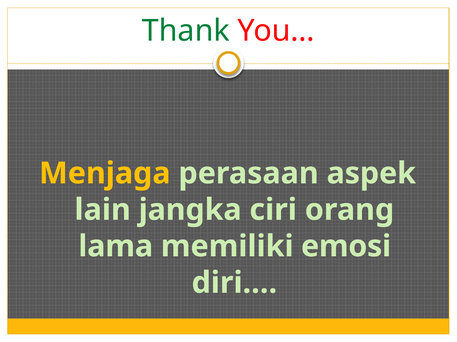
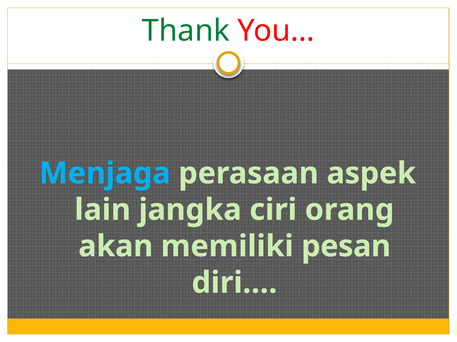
Menjaga colour: yellow -> light blue (105, 174)
lama: lama -> akan (116, 247)
emosi: emosi -> pesan (346, 247)
